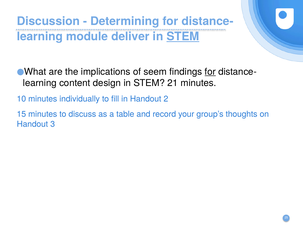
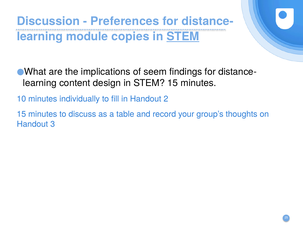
Determining: Determining -> Preferences (125, 21)
deliver: deliver -> copies (130, 37)
for underline: present -> none (210, 72)
STEM 21: 21 -> 15 (173, 83)
